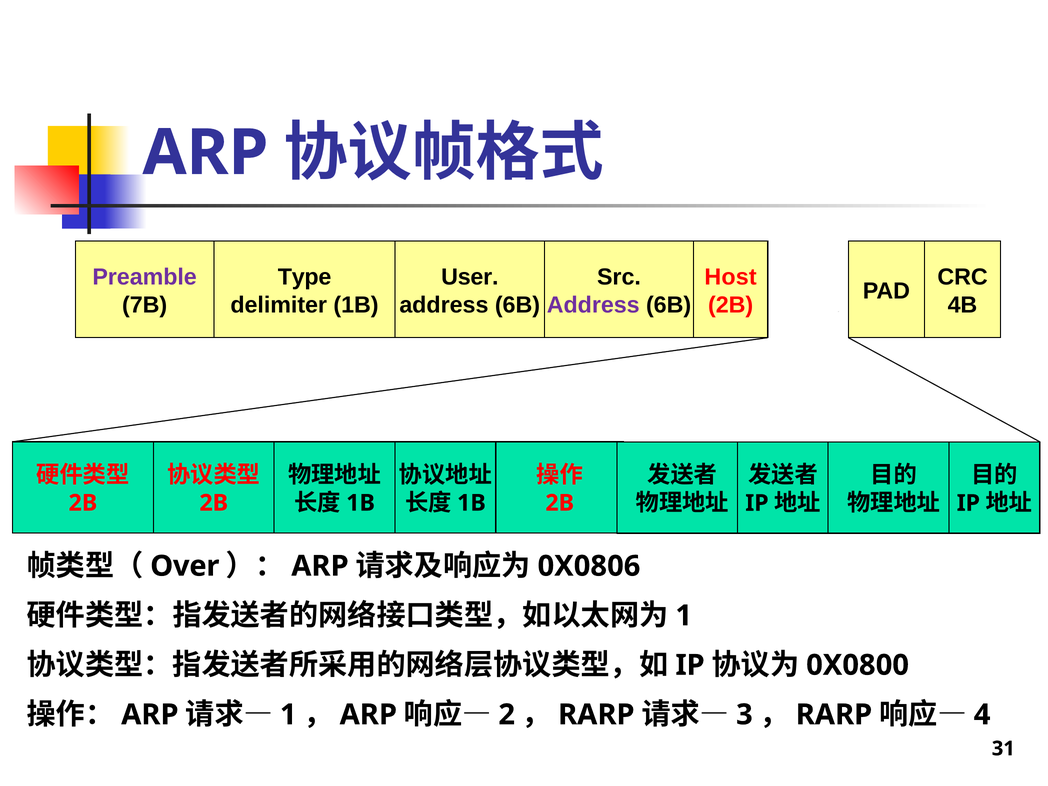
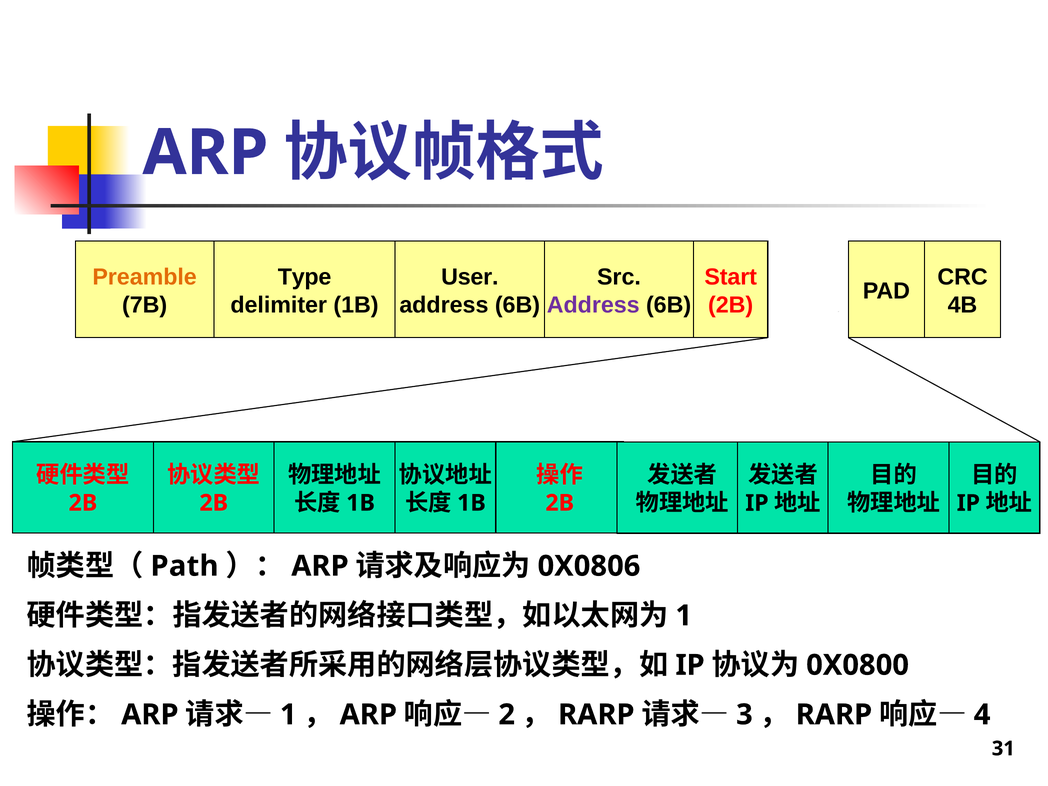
Preamble colour: purple -> orange (145, 277)
Host: Host -> Start (731, 277)
Over: Over -> Path (184, 566)
